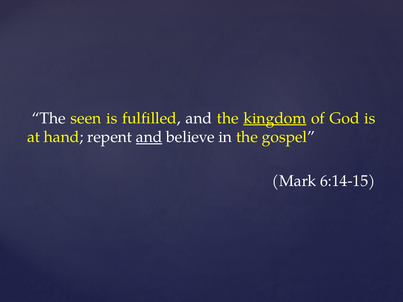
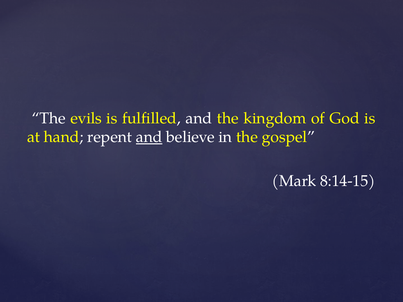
seen: seen -> evils (86, 118)
kingdom underline: present -> none (275, 118)
6:14-15: 6:14-15 -> 8:14-15 (348, 181)
